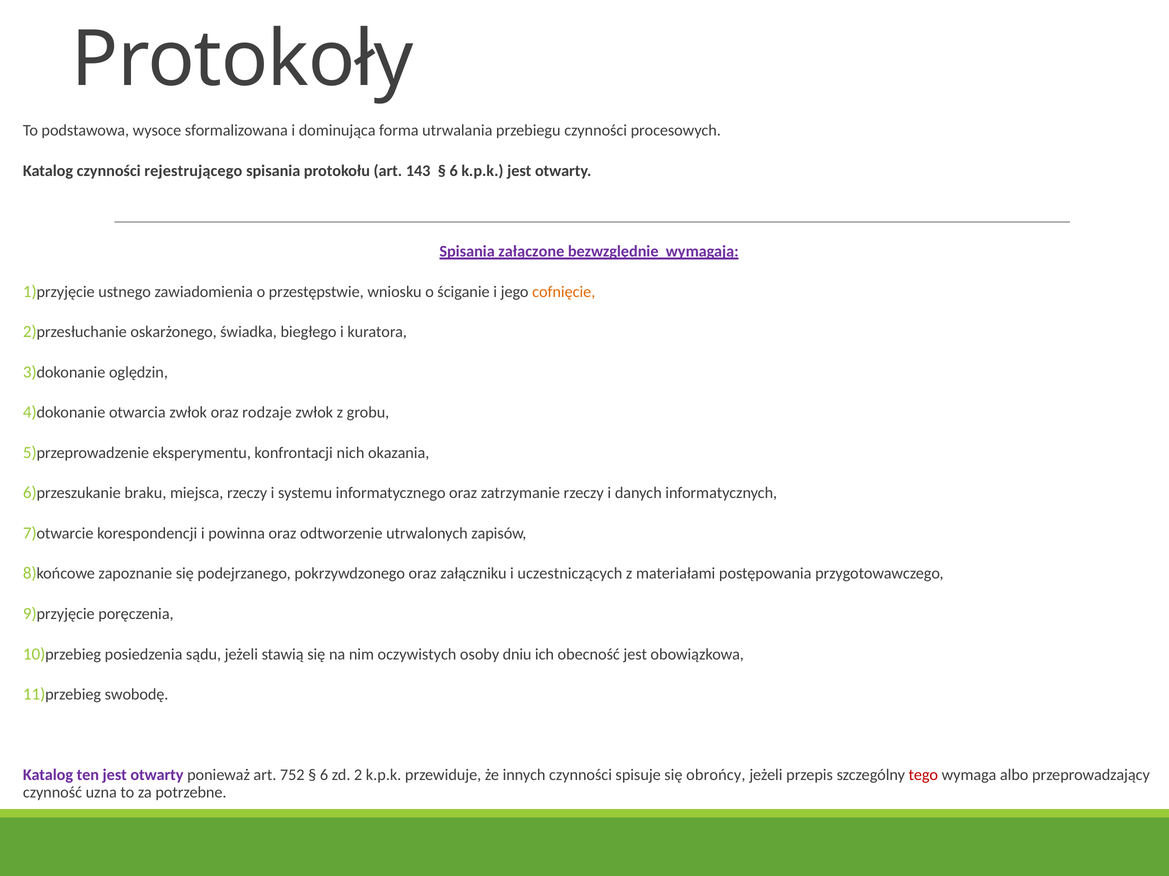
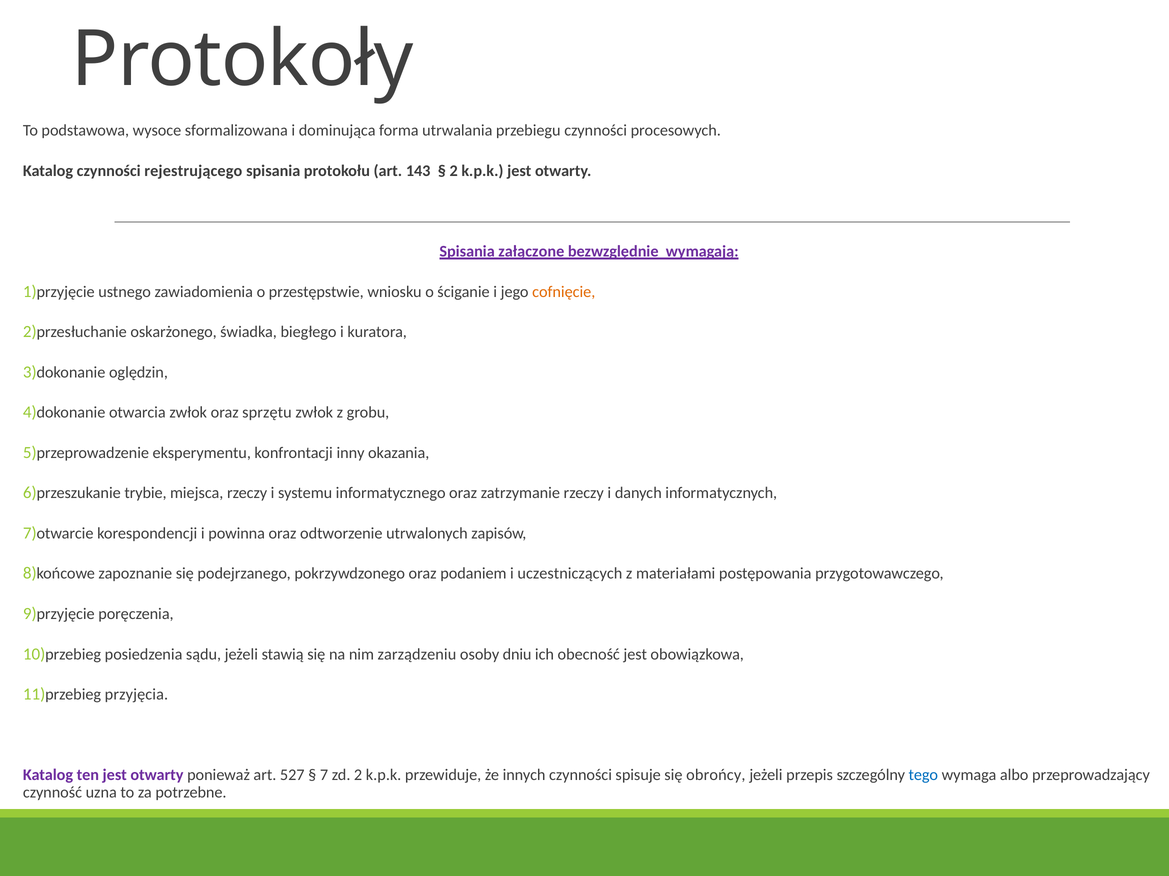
6: 6 -> 2 (454, 171)
rodzaje: rodzaje -> sprzętu (267, 413)
nich: nich -> inny (351, 453)
braku: braku -> trybie (145, 493)
załączniku: załączniku -> podaniem (473, 574)
oczywistych: oczywistych -> zarządzeniu (417, 655)
swobodę: swobodę -> przyjęcia (136, 695)
752: 752 -> 527 (292, 776)
6: 6 -> 7 (324, 776)
tego colour: red -> blue (923, 776)
